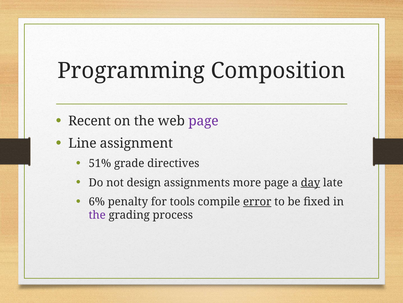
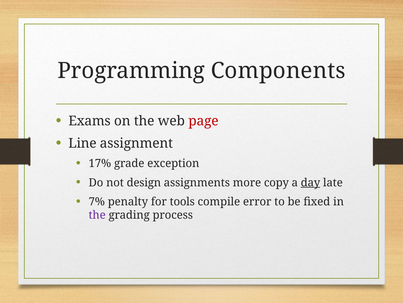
Composition: Composition -> Components (278, 71)
Recent: Recent -> Exams (90, 121)
page colour: purple -> red (203, 121)
51%: 51% -> 17% (100, 163)
directives: directives -> exception (173, 163)
more page: page -> copy (276, 182)
6%: 6% -> 7% (97, 201)
error underline: present -> none (257, 201)
